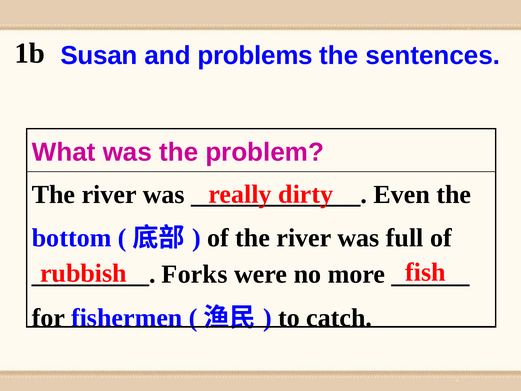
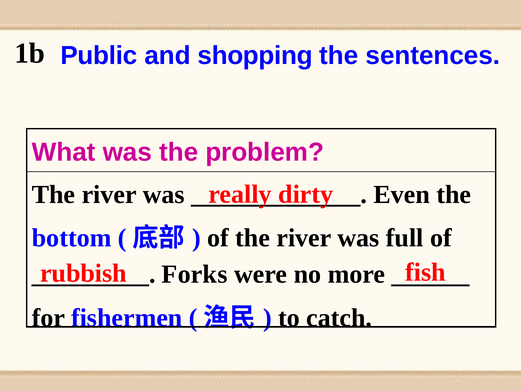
Susan: Susan -> Public (99, 55)
problems: problems -> shopping (255, 55)
